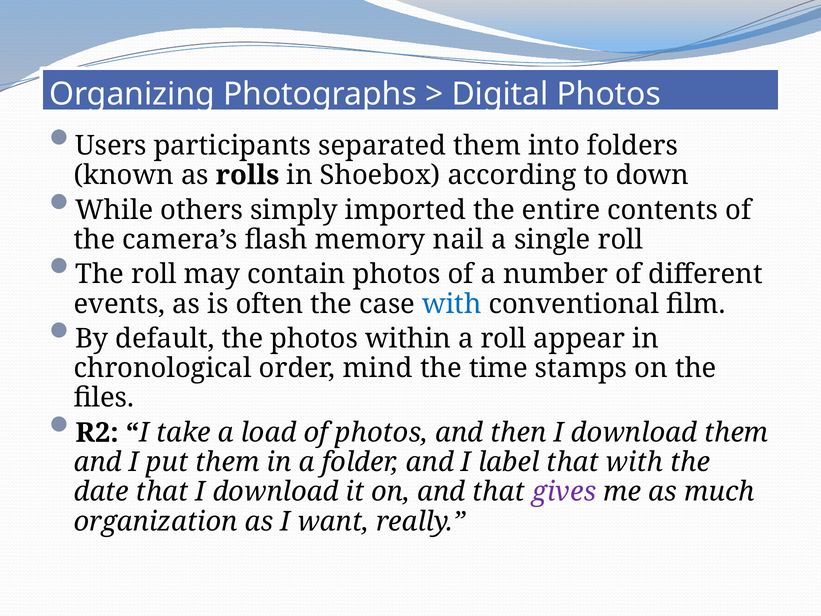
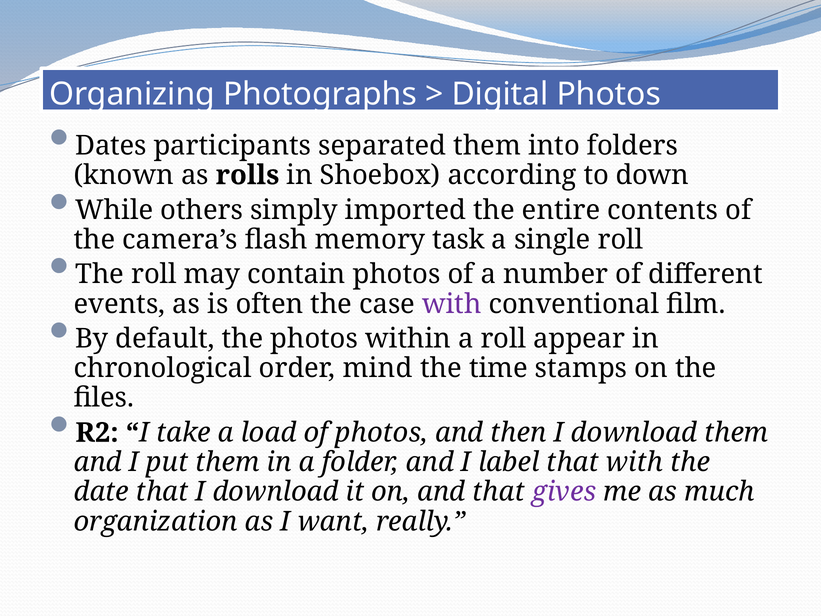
Users: Users -> Dates (111, 146)
nail: nail -> task (459, 239)
with colour: blue -> purple (452, 304)
